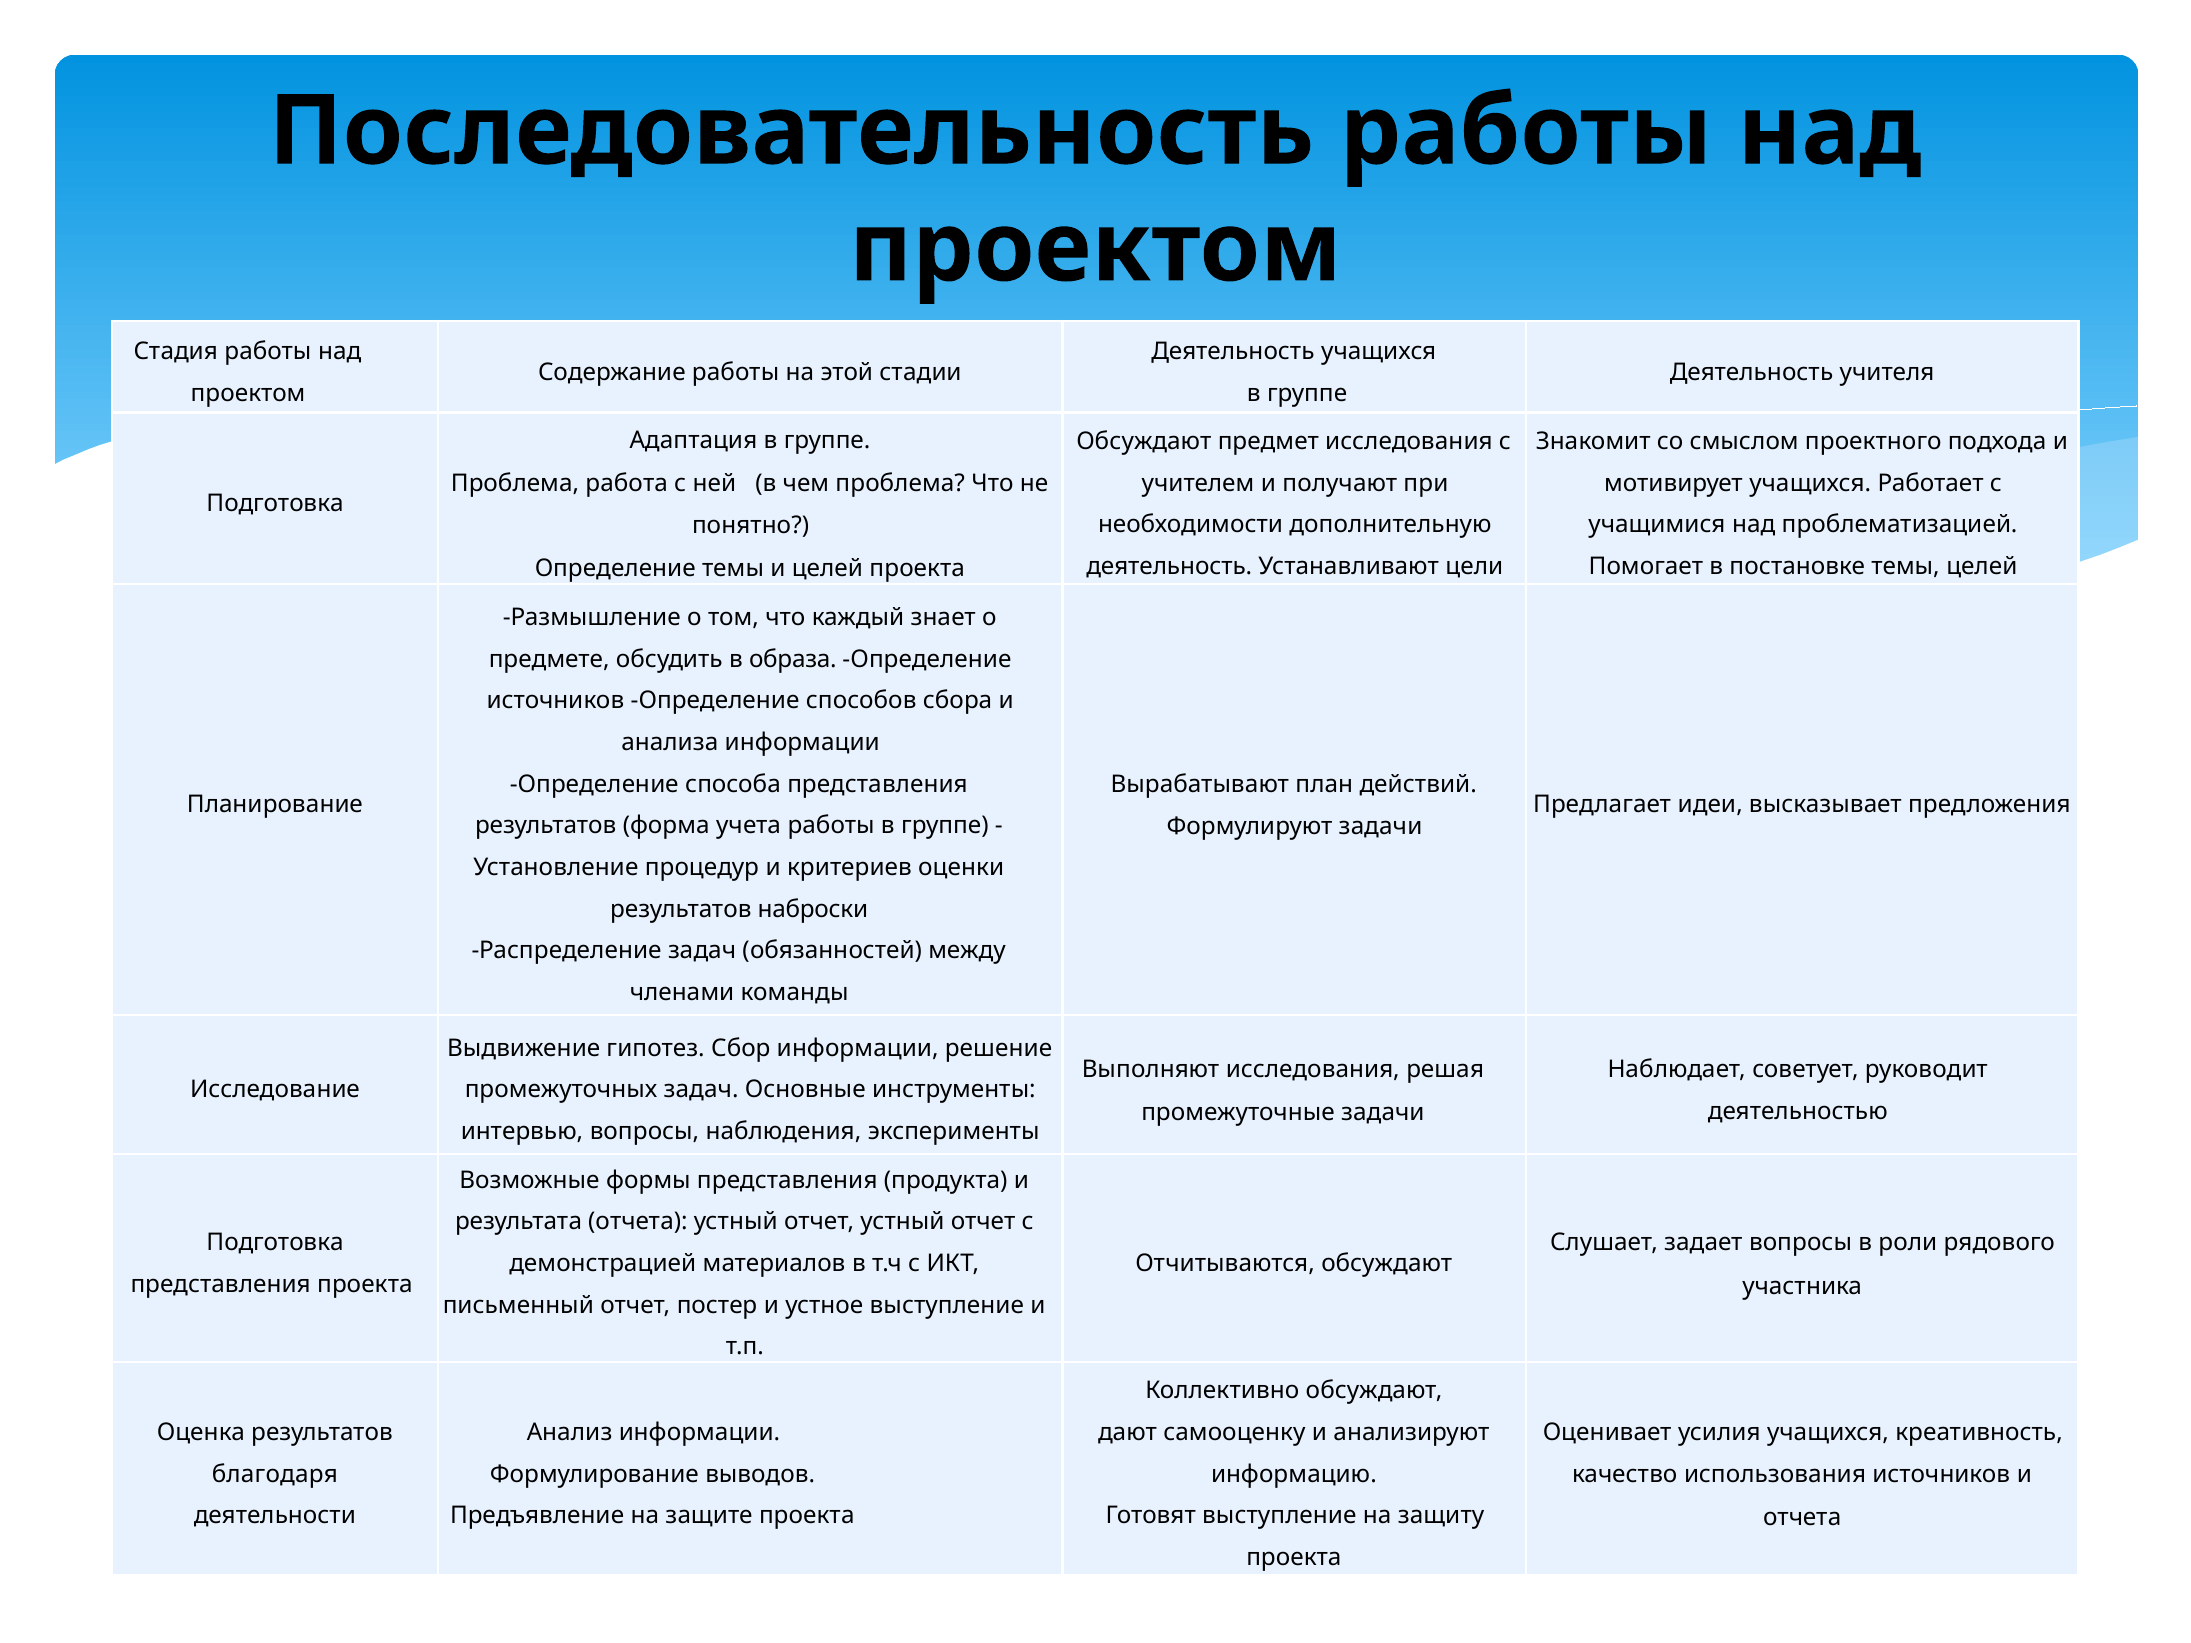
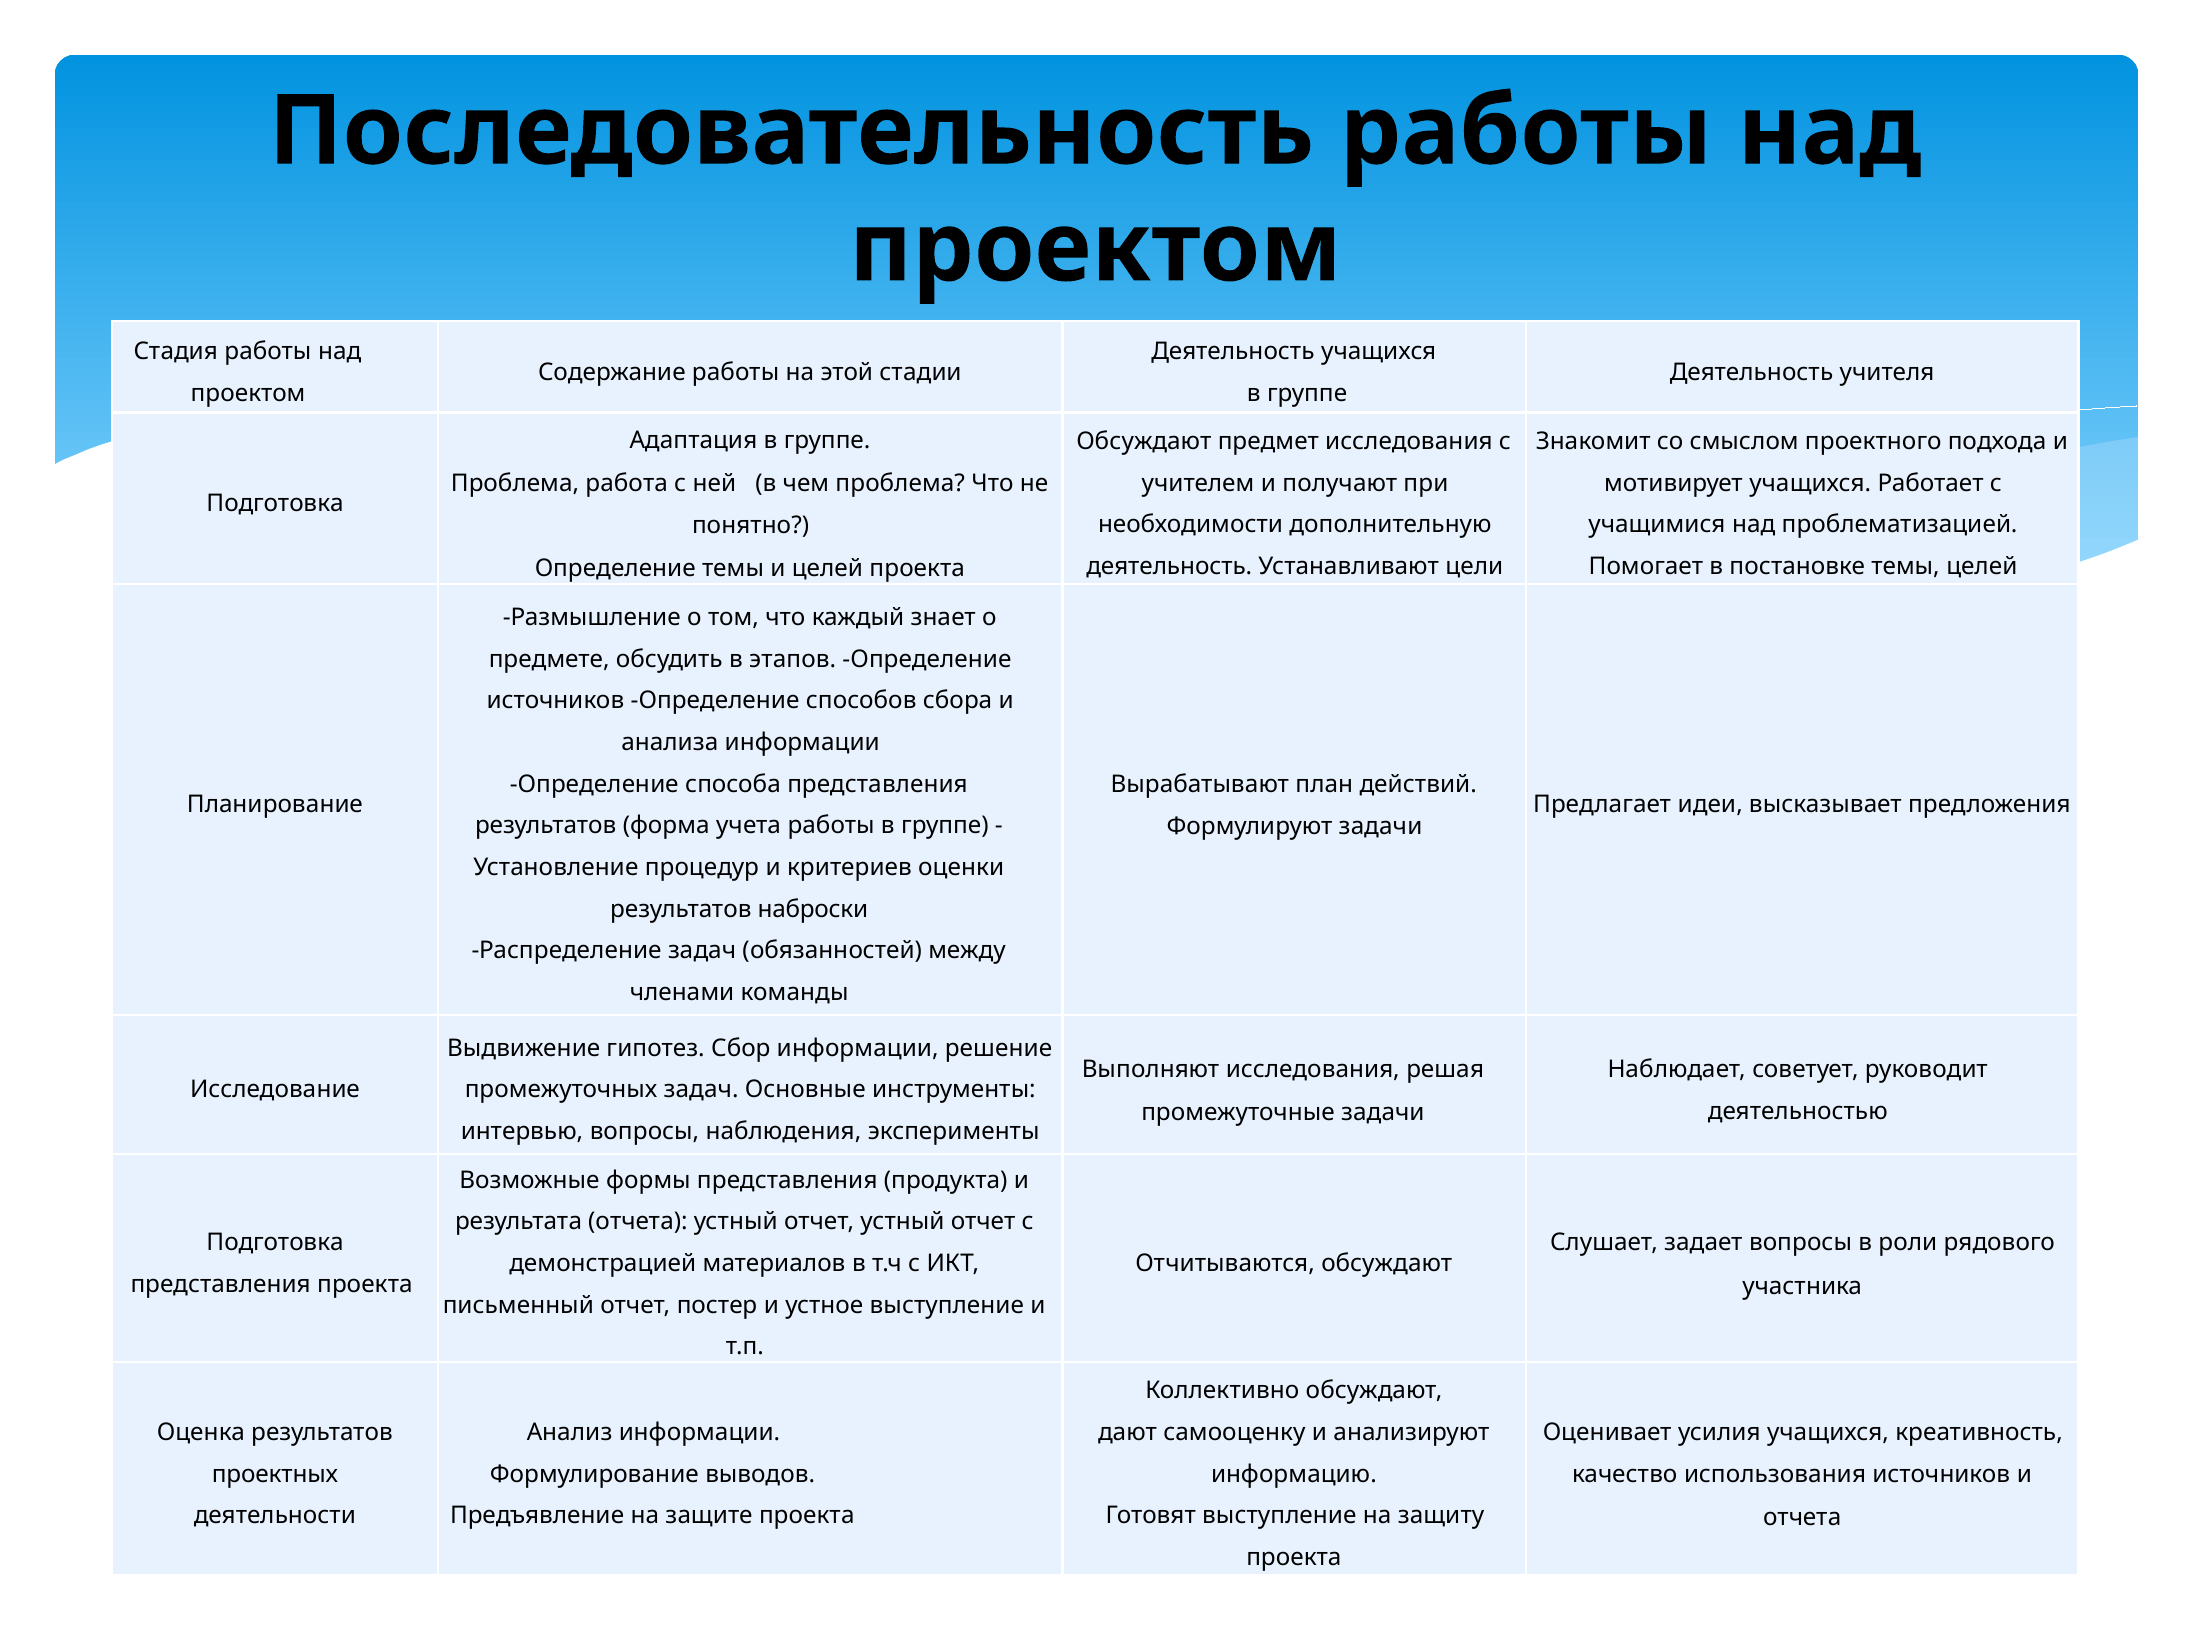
образа: образа -> этапов (793, 659)
благодаря: благодаря -> проектных (275, 1474)
